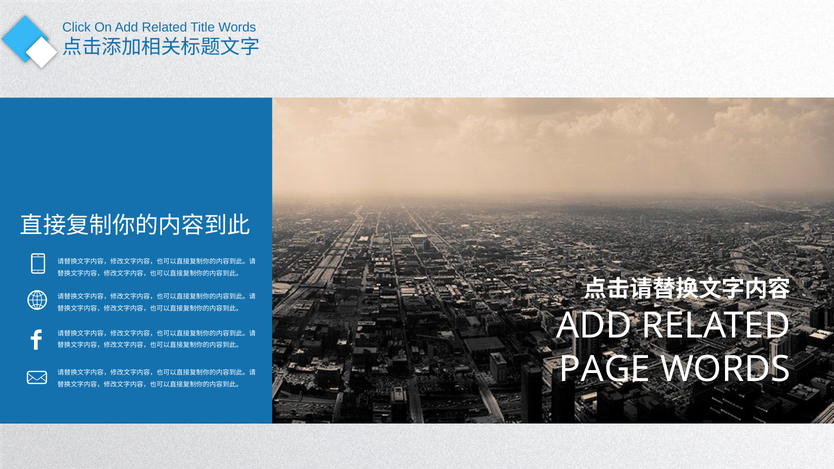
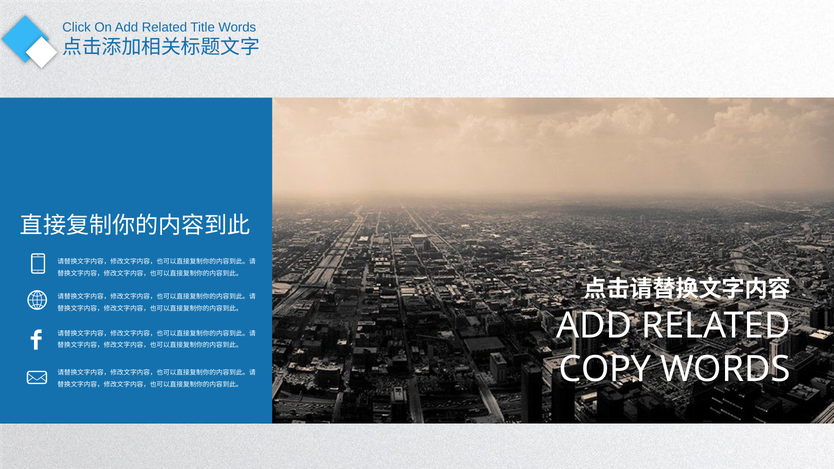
PAGE: PAGE -> COPY (605, 369)
